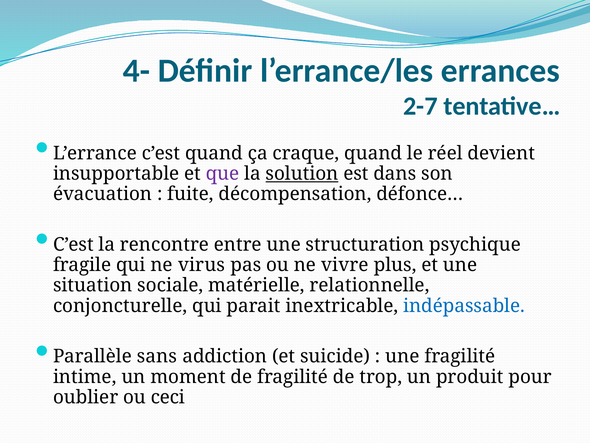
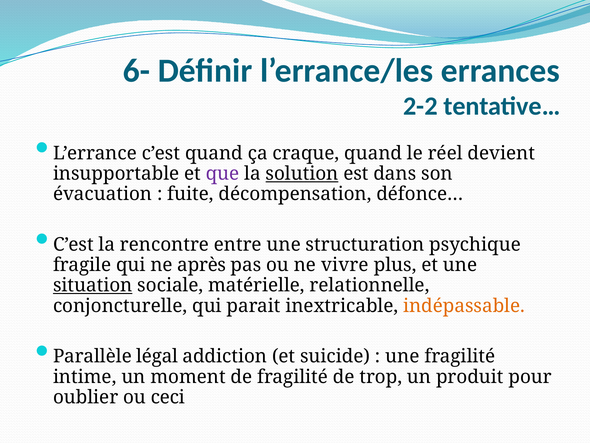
4-: 4- -> 6- (137, 71)
2-7: 2-7 -> 2-2 (420, 106)
virus: virus -> après (202, 265)
situation underline: none -> present (93, 285)
indépassable colour: blue -> orange (464, 305)
sans: sans -> légal (157, 356)
